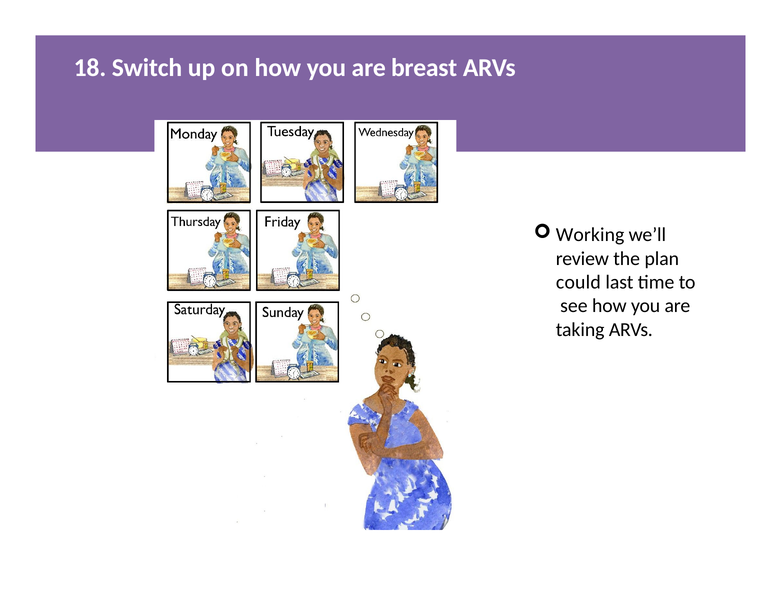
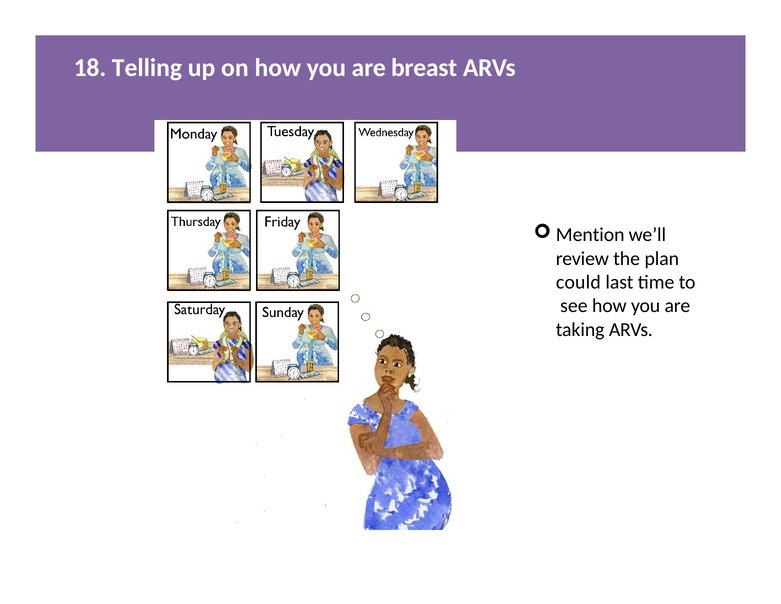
Switch: Switch -> Telling (147, 68)
Working: Working -> Mention (590, 235)
